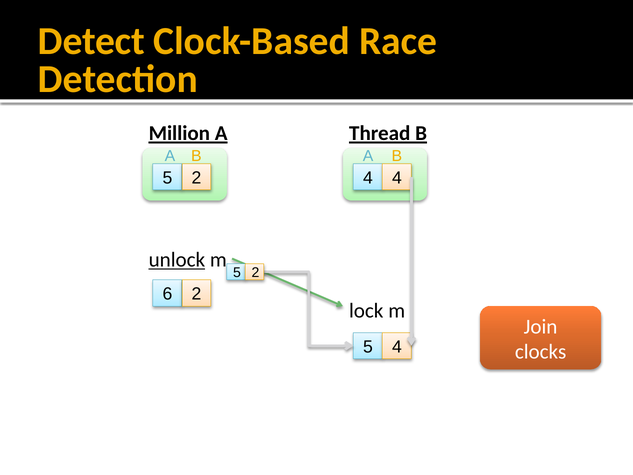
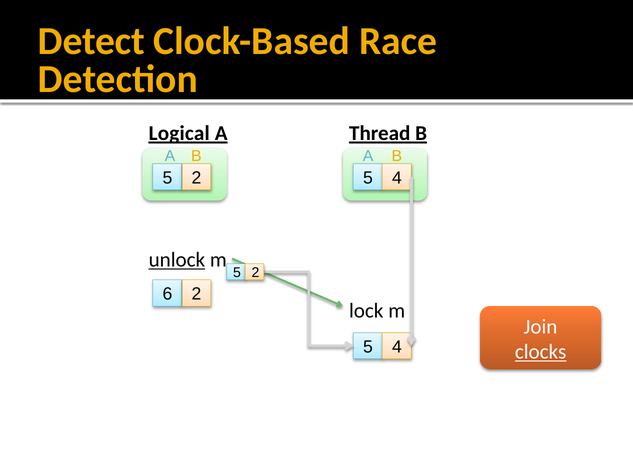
Million: Million -> Logical (179, 133)
5 2 4: 4 -> 5 (368, 178)
clocks underline: none -> present (541, 352)
